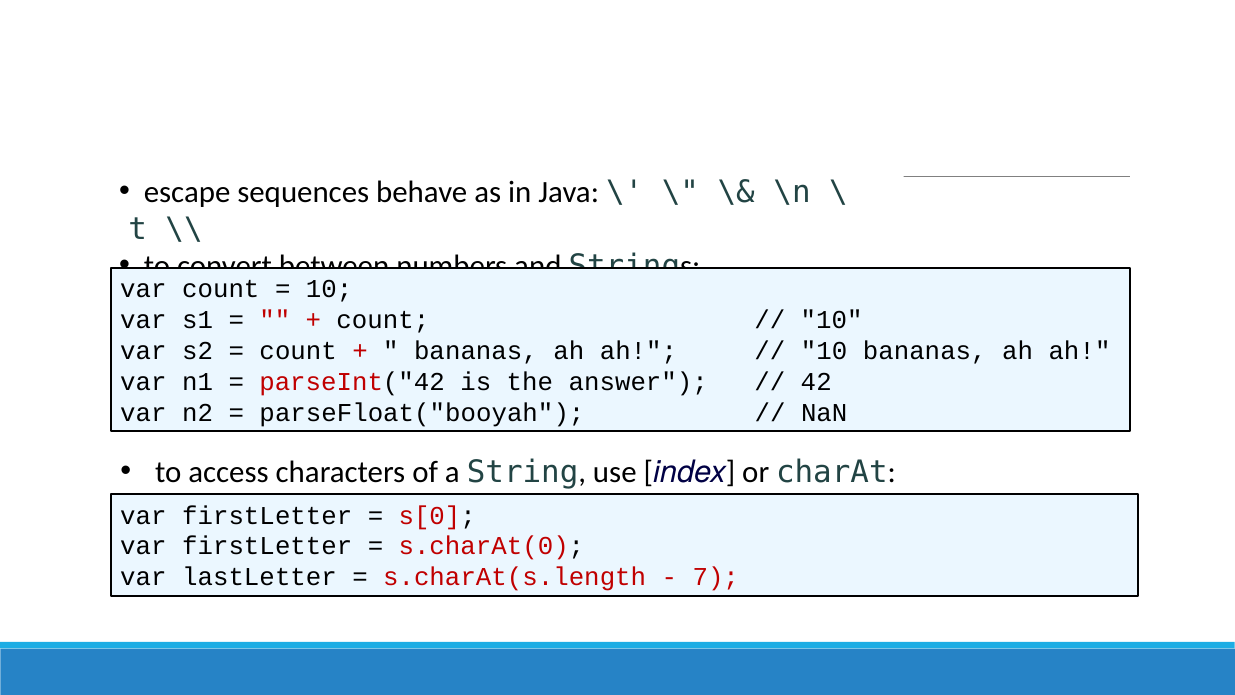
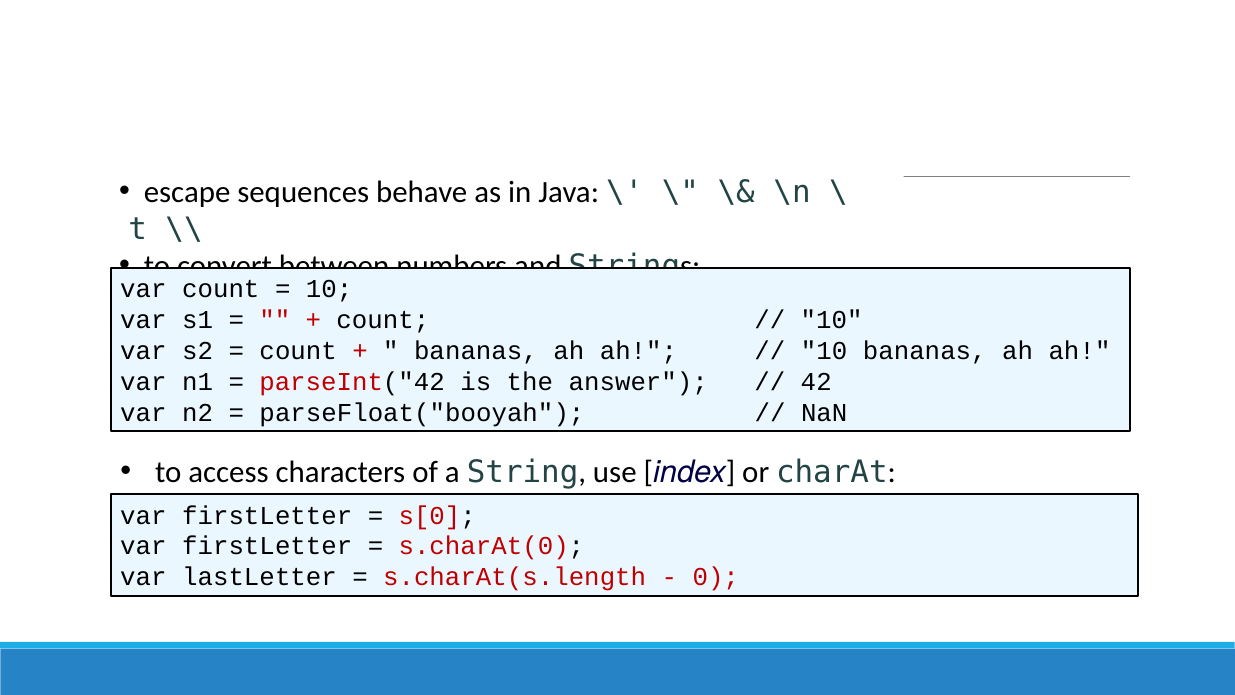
7: 7 -> 0 (716, 577)
